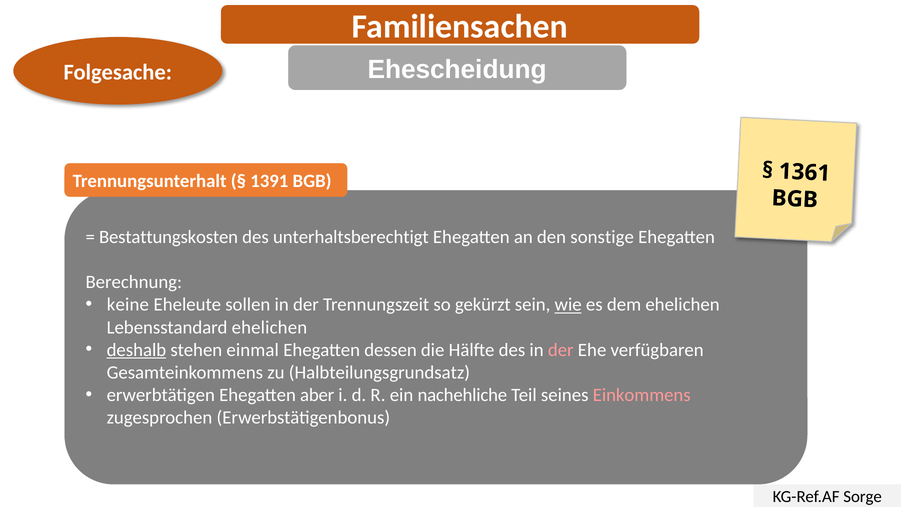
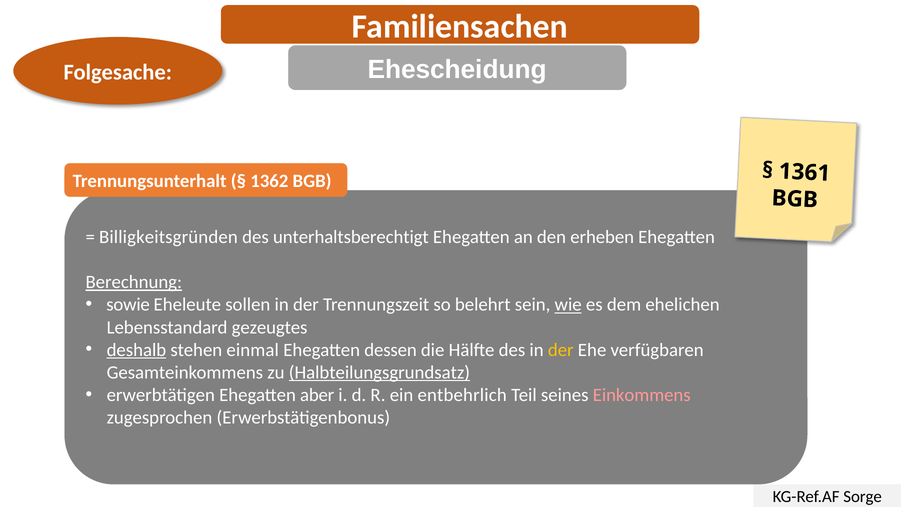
1391: 1391 -> 1362 (269, 181)
Bestattungskosten: Bestattungskosten -> Billigkeitsgründen (168, 237)
sonstige: sonstige -> erheben (602, 237)
Berechnung underline: none -> present (134, 282)
keine: keine -> sowie (128, 305)
gekürzt: gekürzt -> belehrt (483, 305)
Lebensstandard ehelichen: ehelichen -> gezeugtes (270, 327)
der colour: pink -> yellow (561, 350)
Halbteilungsgrundsatz underline: none -> present (379, 372)
nachehliche: nachehliche -> entbehrlich (462, 395)
